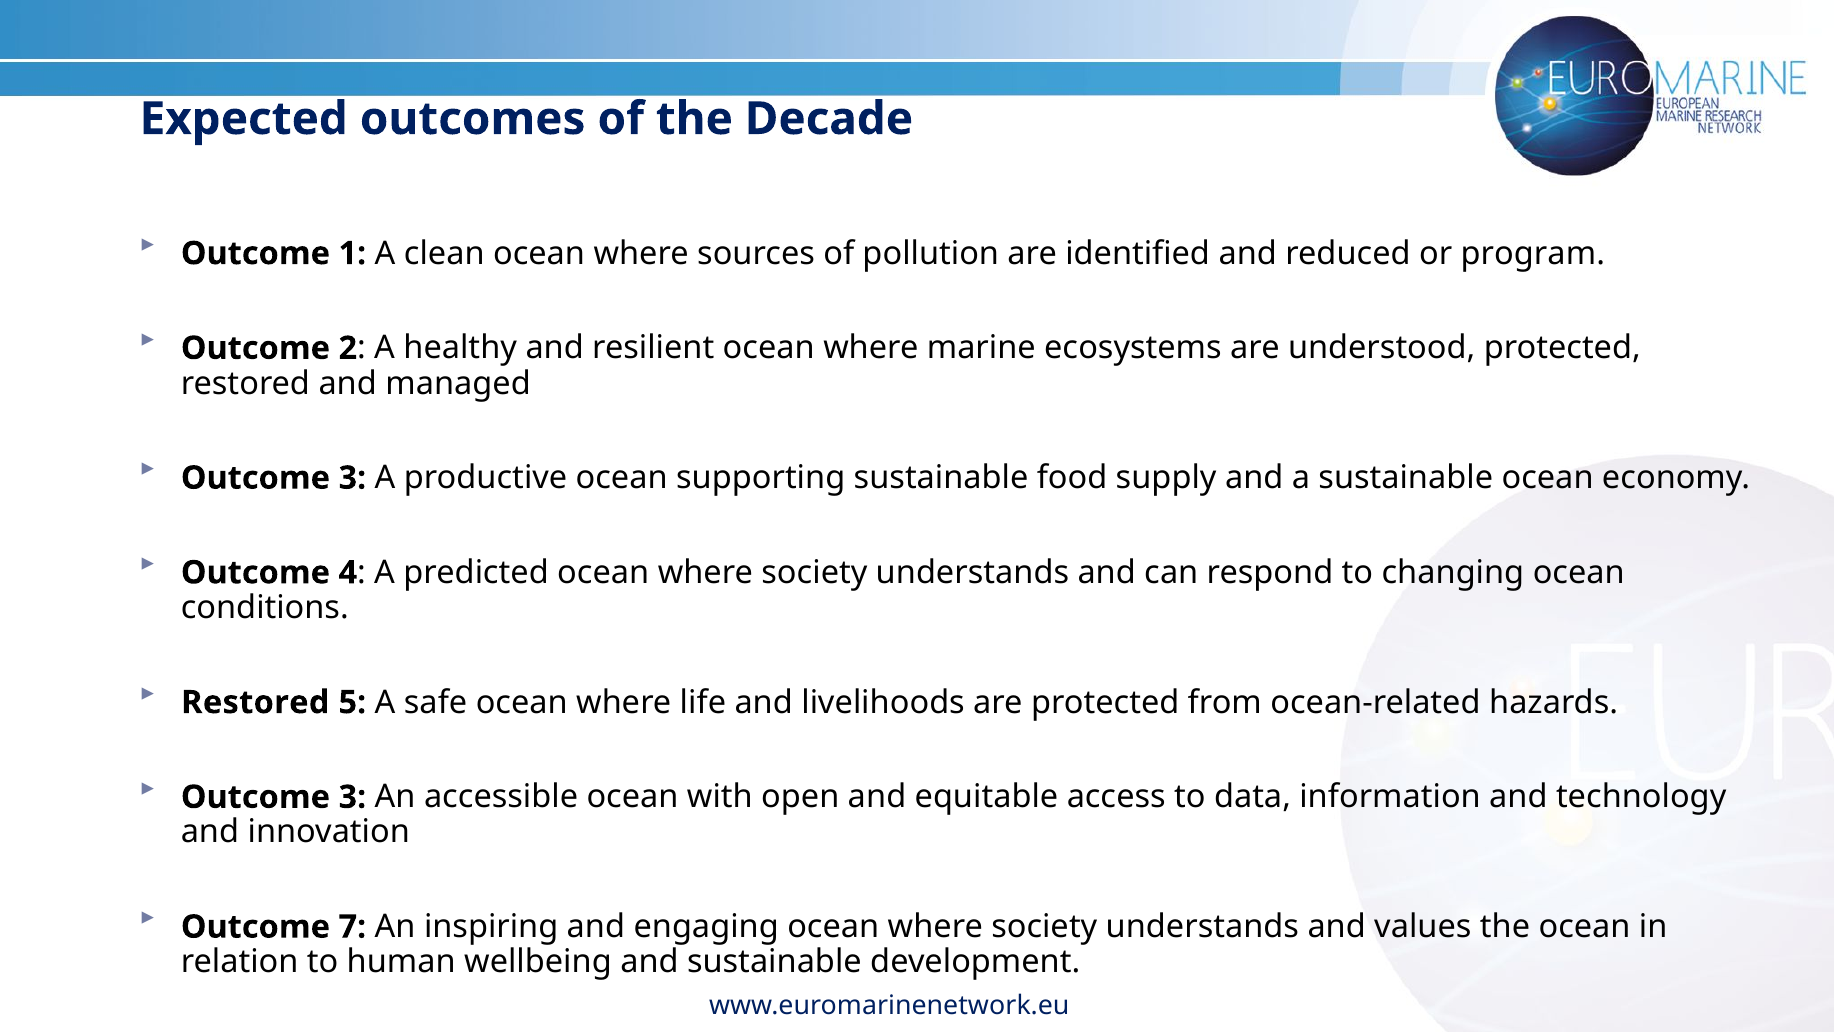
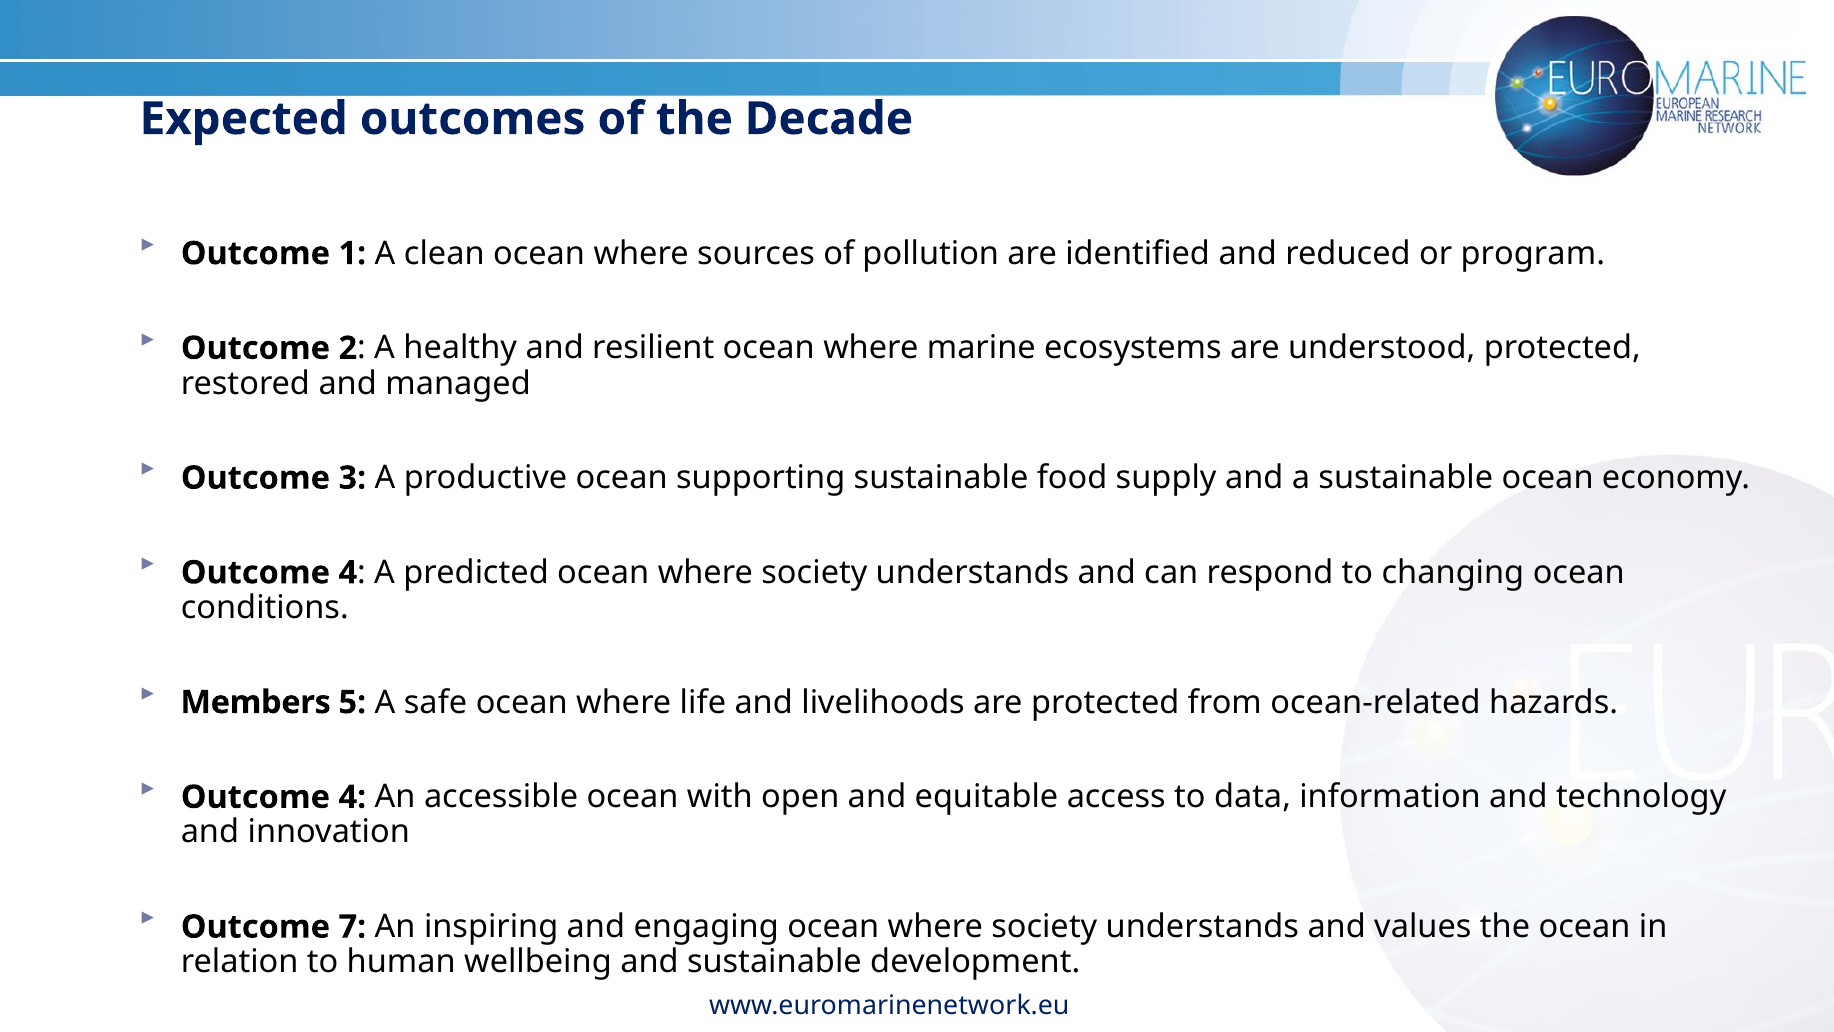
Restored: Restored -> Members (256, 702)
3: 3 -> 4 (352, 797)
